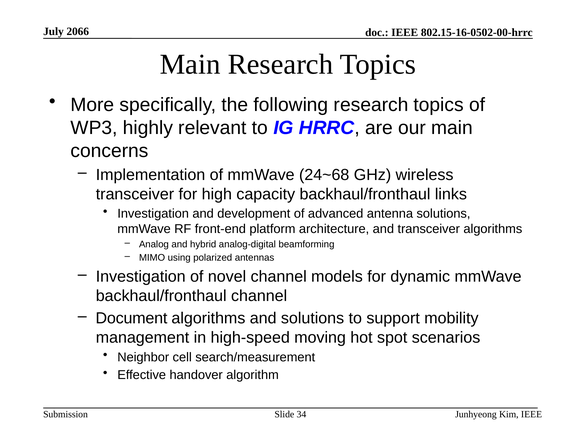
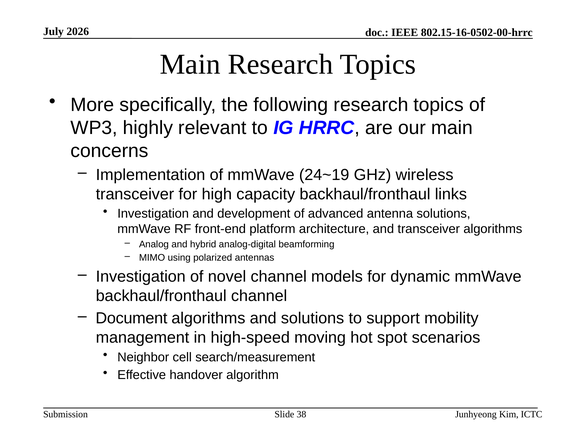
2066: 2066 -> 2026 (78, 31)
24~68: 24~68 -> 24~19 (324, 175)
Kim IEEE: IEEE -> ICTC (532, 414)
34: 34 -> 38 (301, 414)
